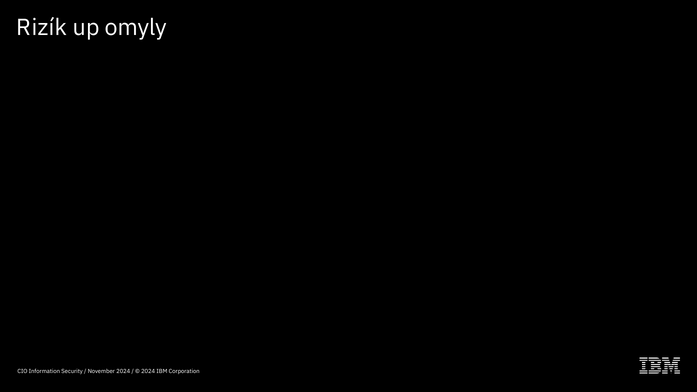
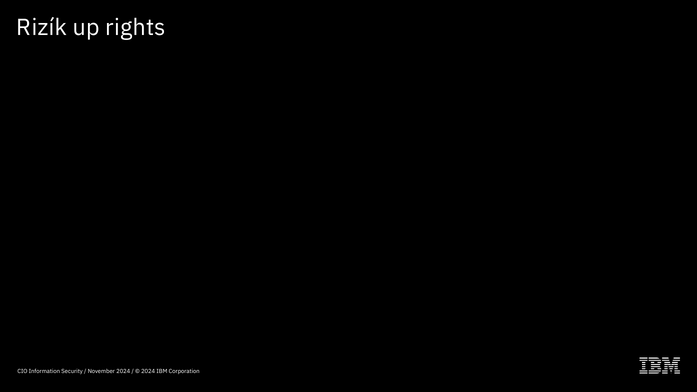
omyly: omyly -> rights (136, 28)
